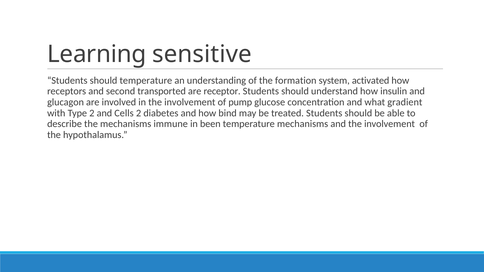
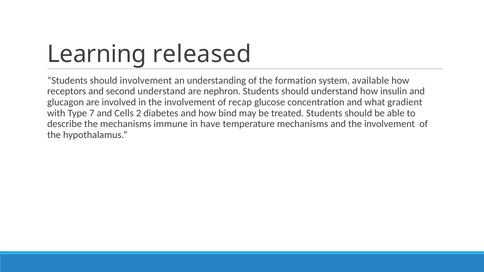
sensitive: sensitive -> released (202, 54)
should temperature: temperature -> involvement (146, 80)
activated: activated -> available (371, 80)
second transported: transported -> understand (162, 91)
receptor: receptor -> nephron (222, 91)
pump: pump -> recap (240, 102)
Type 2: 2 -> 7 (92, 113)
been: been -> have (210, 124)
